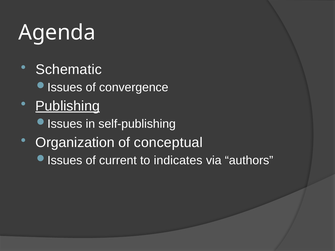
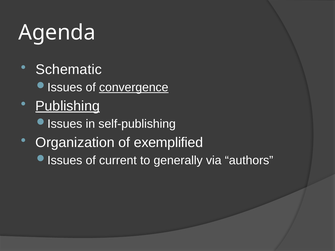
convergence underline: none -> present (134, 88)
conceptual: conceptual -> exemplified (168, 143)
indicates: indicates -> generally (178, 160)
